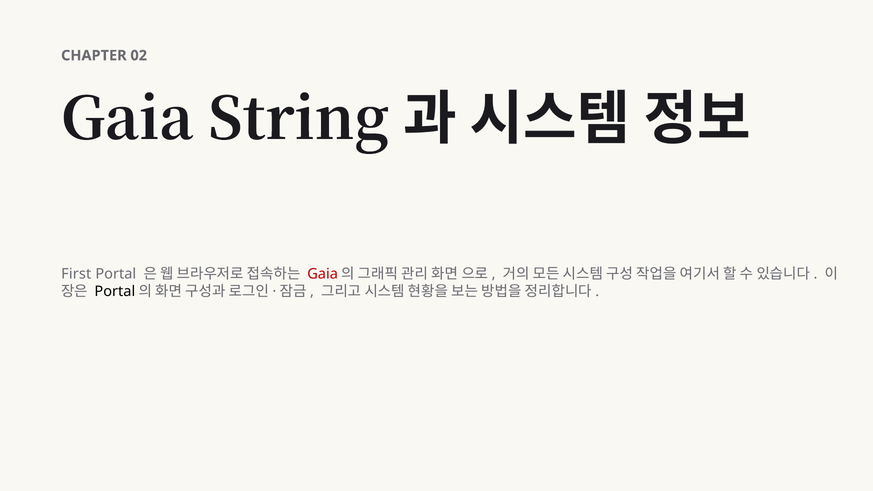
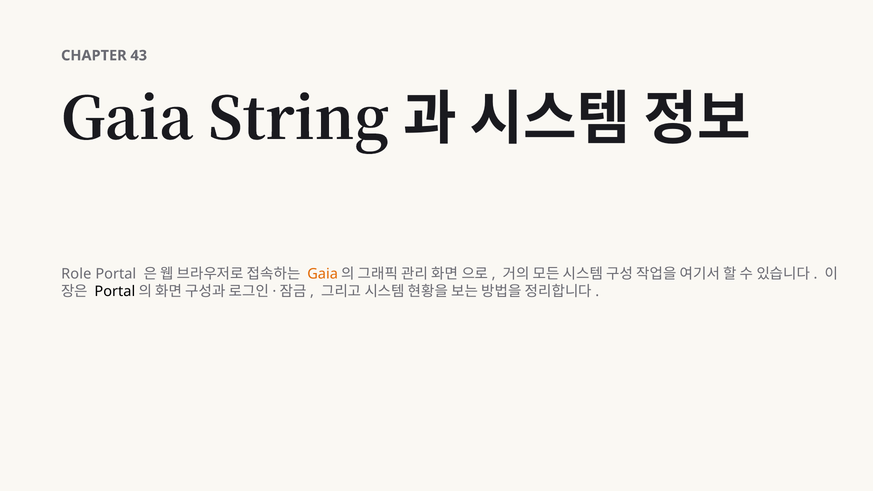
02: 02 -> 43 (139, 56)
First: First -> Role (76, 274)
Gaia colour: red -> orange (323, 274)
